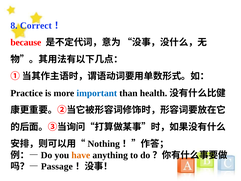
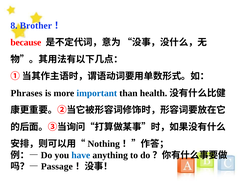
Correct: Correct -> Brother (36, 26)
Practice: Practice -> Phrases (27, 93)
have colour: orange -> blue (81, 155)
